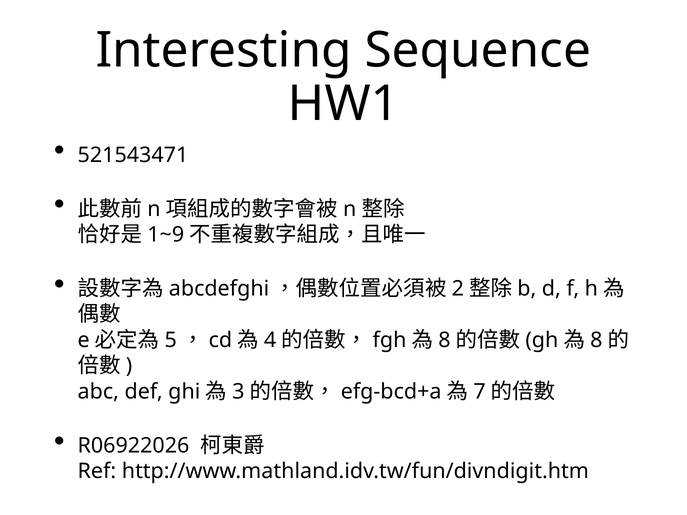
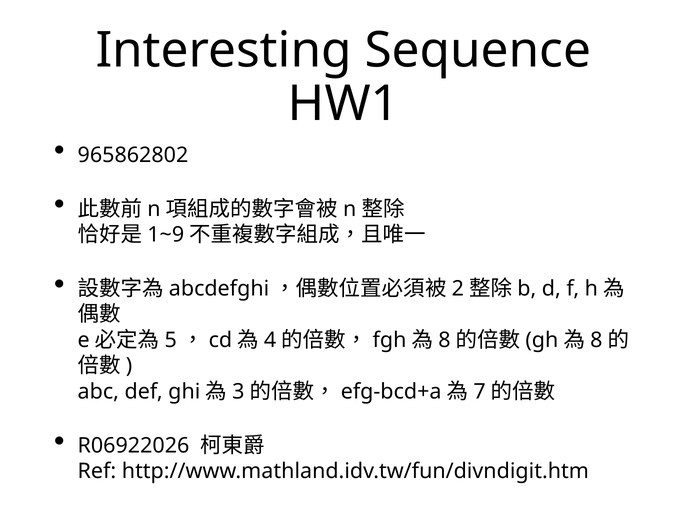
521543471: 521543471 -> 965862802 (133, 155)
